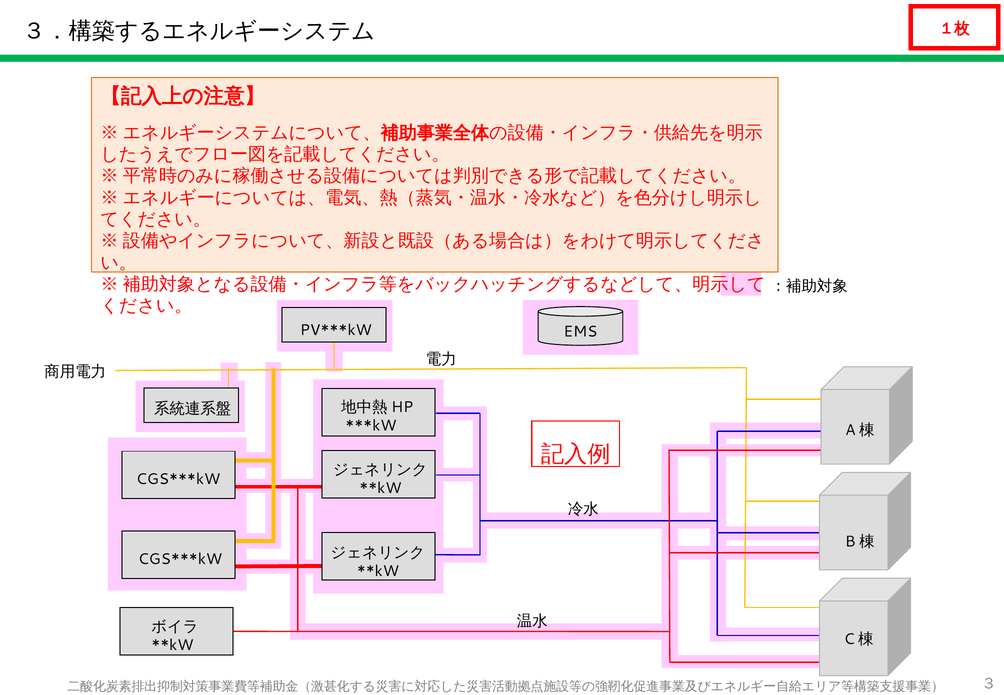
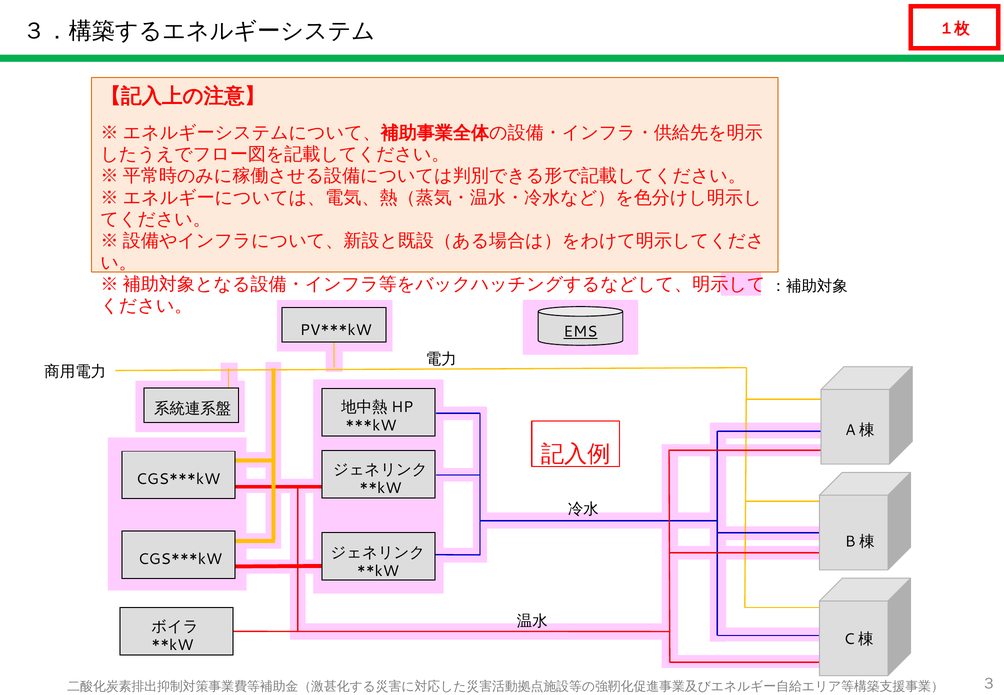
EMS underline: none -> present (580, 332)
